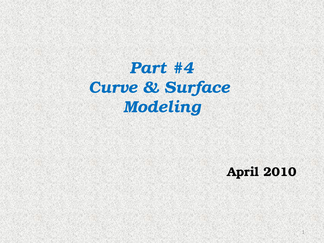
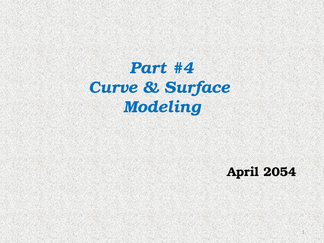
2010: 2010 -> 2054 (280, 172)
